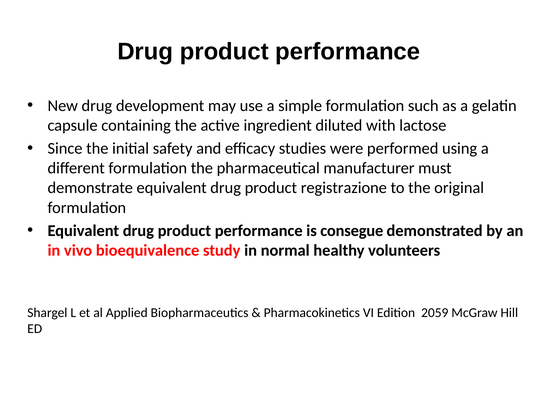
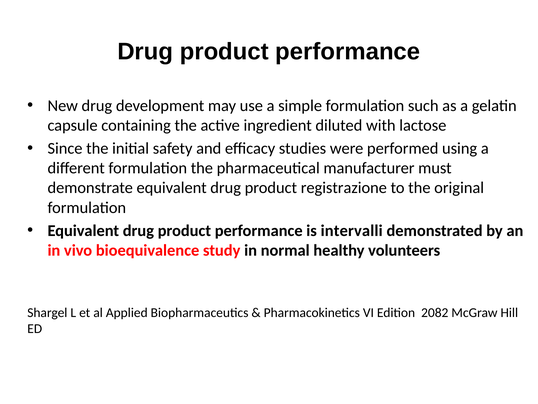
consegue: consegue -> intervalli (352, 230)
2059: 2059 -> 2082 (435, 312)
